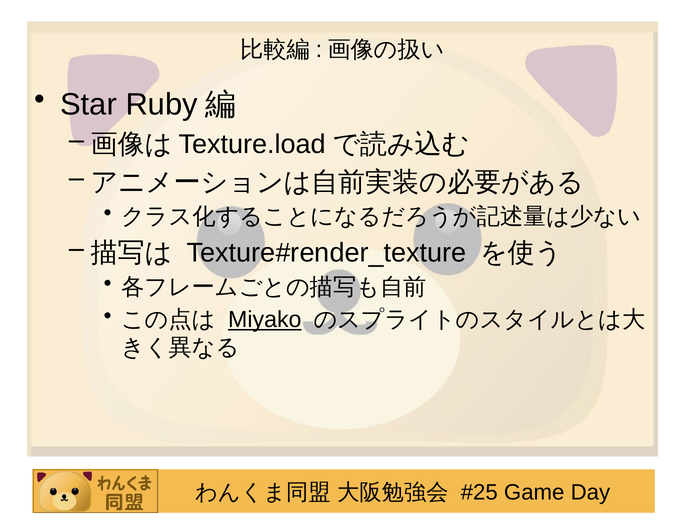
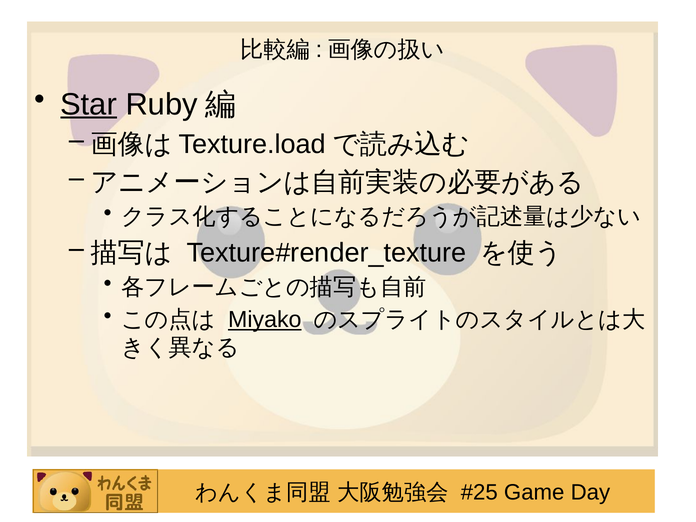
Star underline: none -> present (89, 104)
